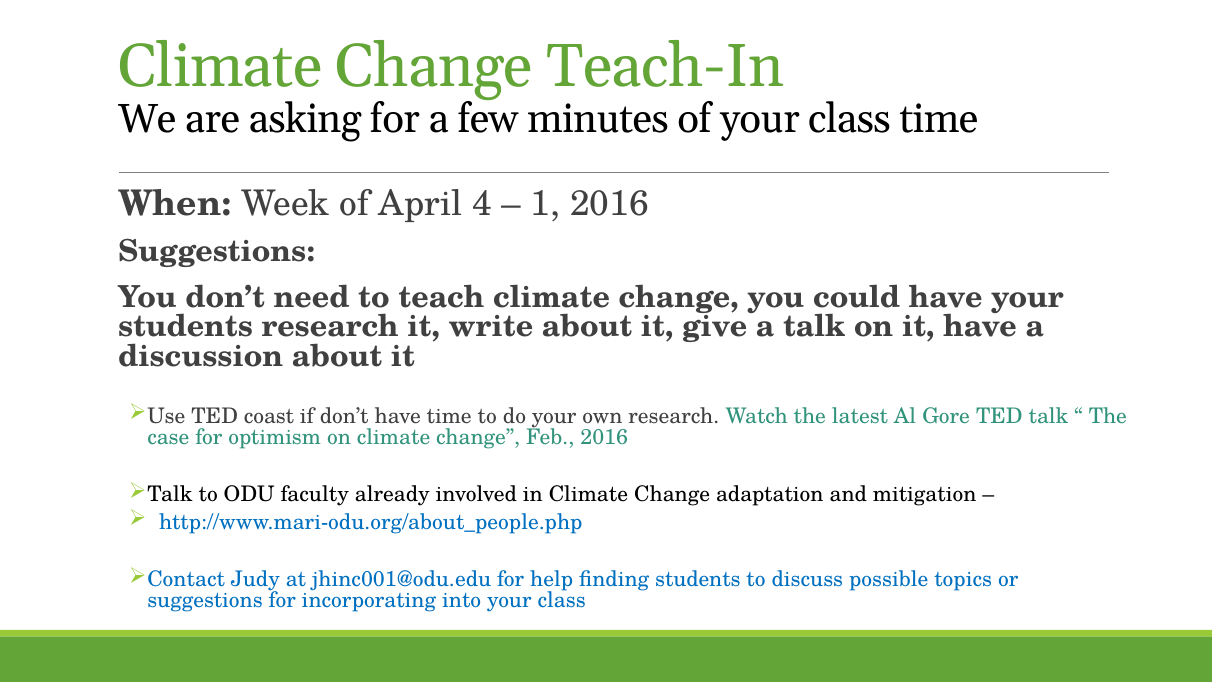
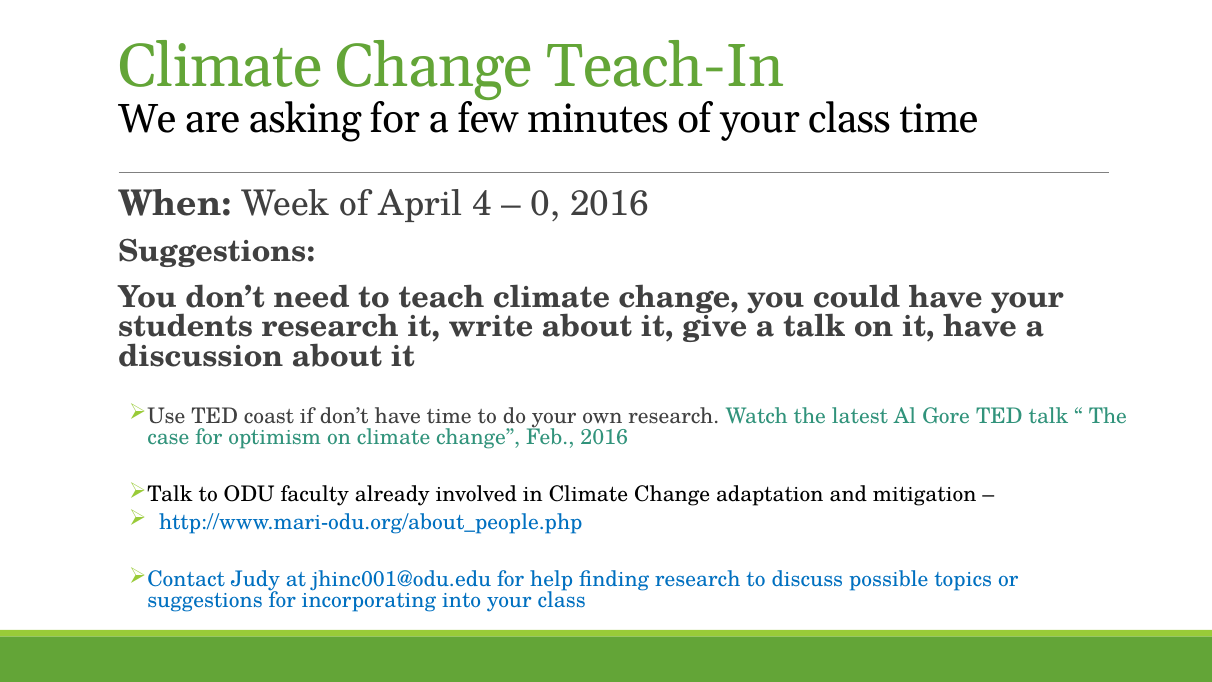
1: 1 -> 0 (546, 204)
finding students: students -> research (698, 580)
